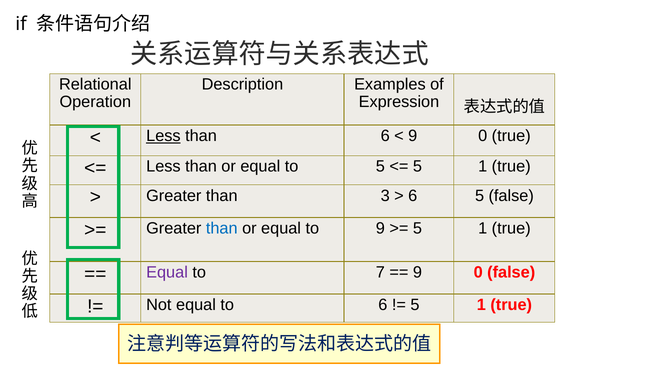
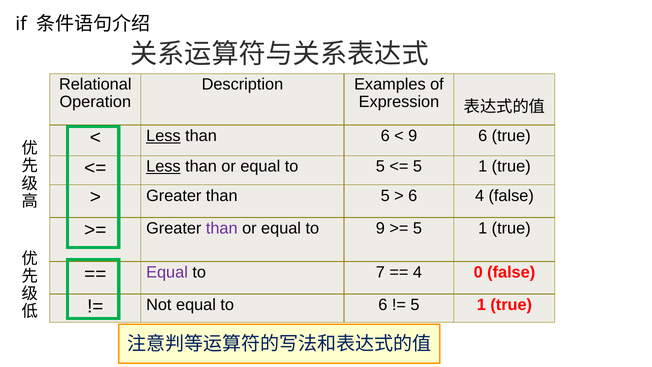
0: 0 -> 6 (483, 136)
Less underline: none -> present (163, 166)
than 3: 3 -> 5 (385, 196)
6 5: 5 -> 4 (480, 196)
than colour: blue -> purple (222, 228)
9: 9 -> 4 (417, 272)
